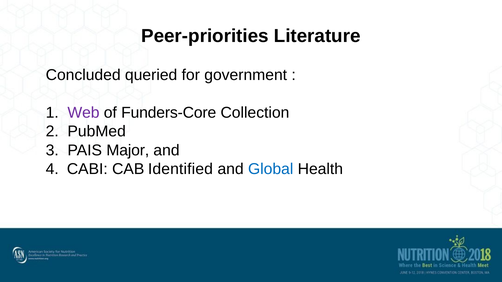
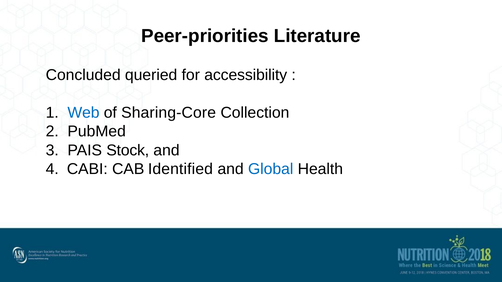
government: government -> accessibility (246, 75)
Web colour: purple -> blue (83, 113)
Funders-Core: Funders-Core -> Sharing-Core (169, 113)
Major: Major -> Stock (128, 150)
